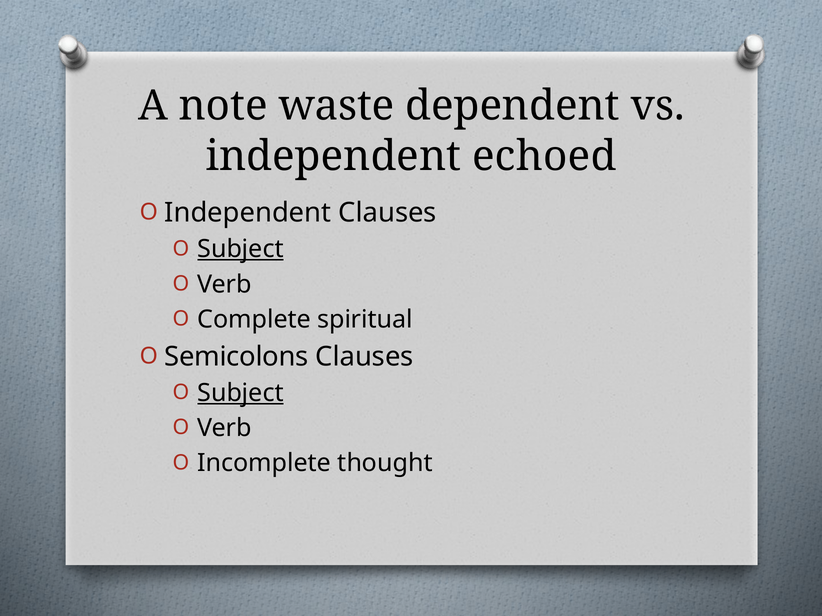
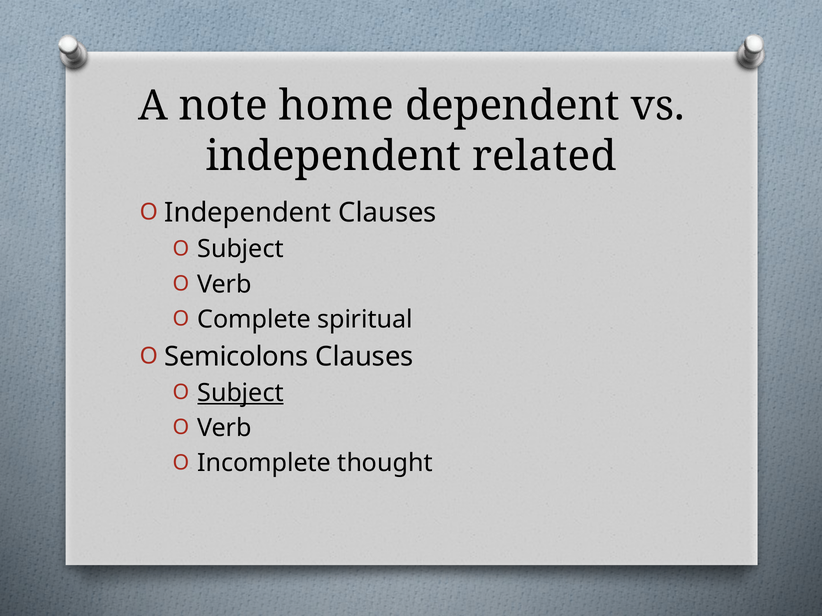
waste: waste -> home (336, 106)
echoed: echoed -> related (544, 157)
Subject underline: present -> none (240, 249)
